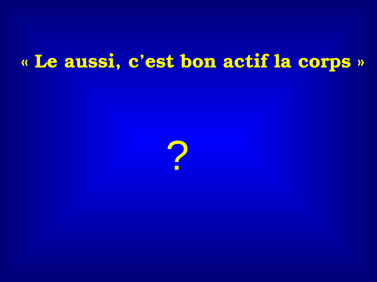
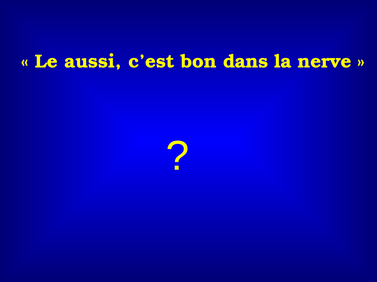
actif: actif -> dans (246, 62)
corps: corps -> nerve (325, 62)
